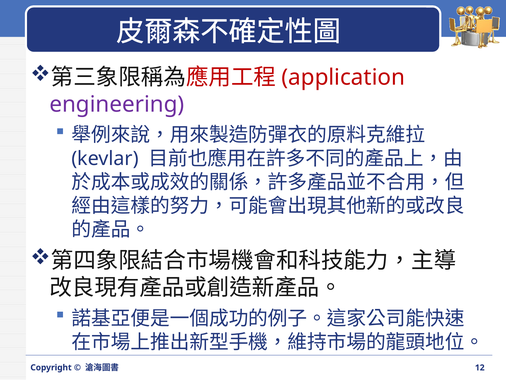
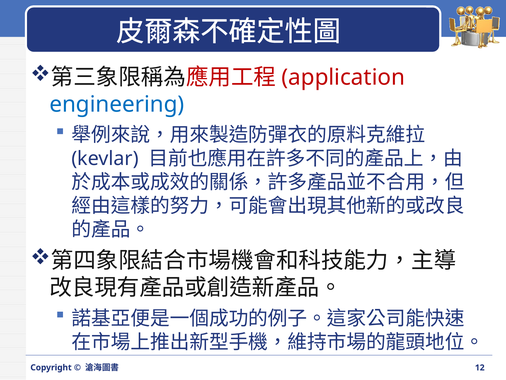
engineering colour: purple -> blue (117, 104)
